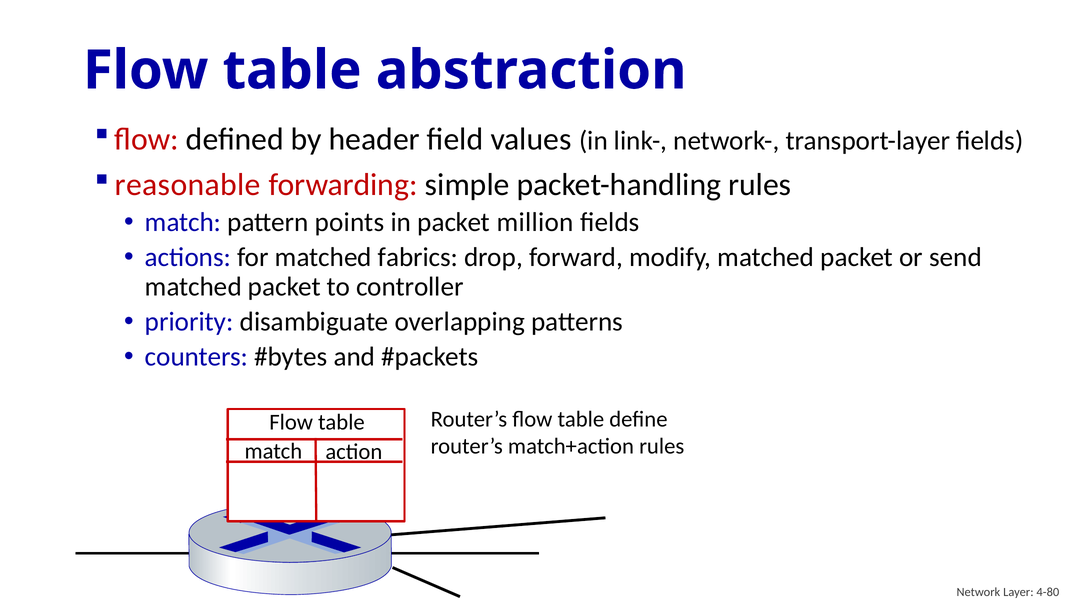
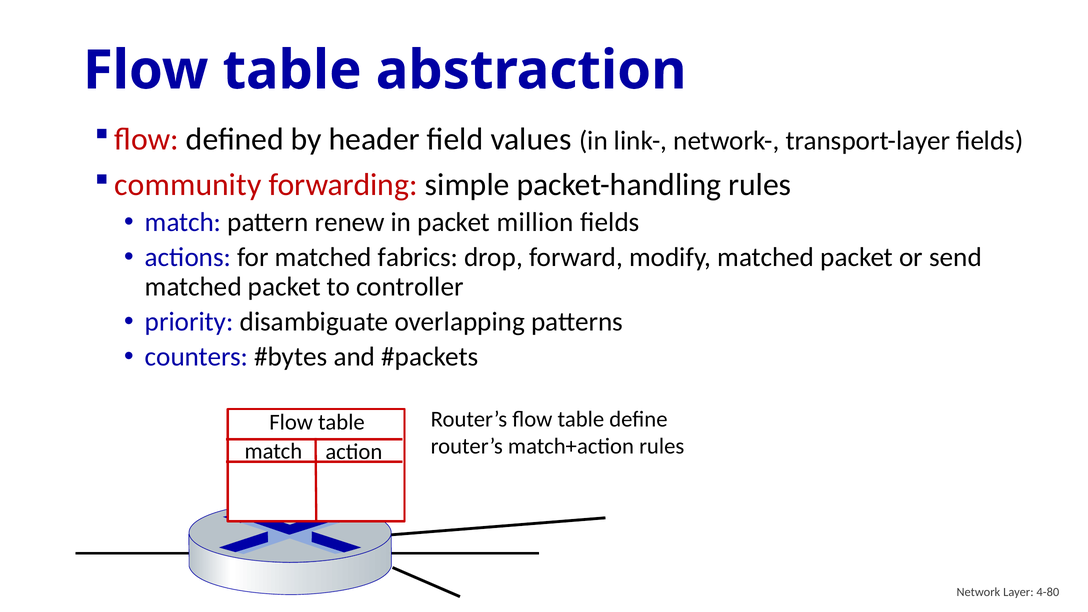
reasonable: reasonable -> community (188, 185)
points: points -> renew (350, 222)
